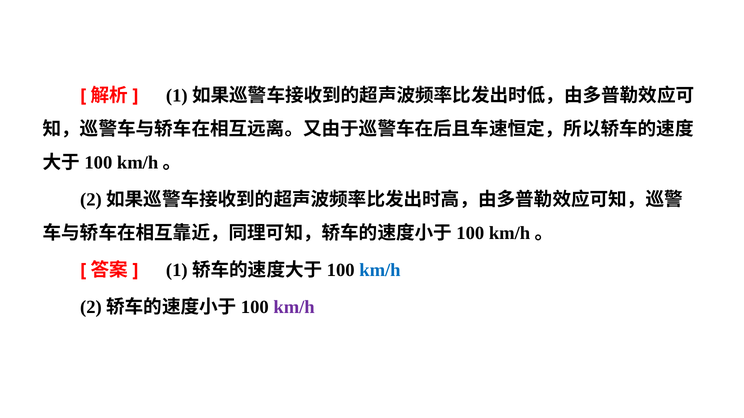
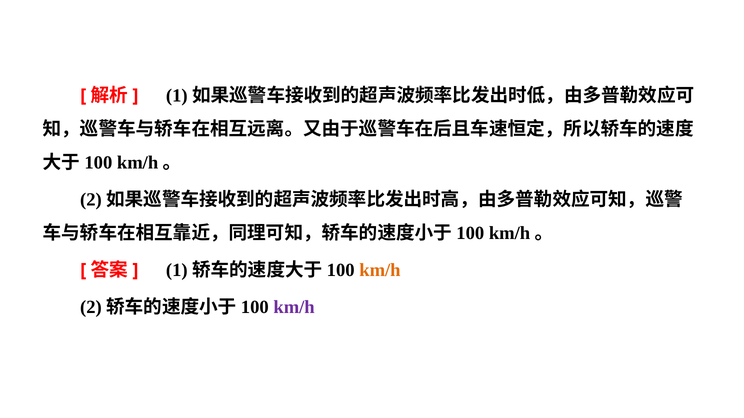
km/h colour: blue -> orange (380, 270)
